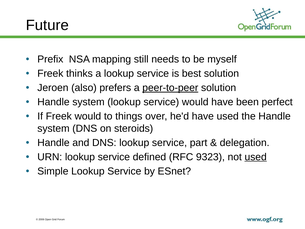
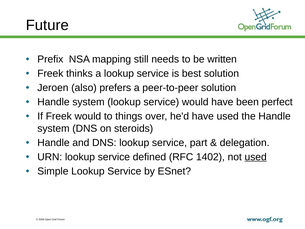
myself: myself -> written (222, 59)
peer-to-peer underline: present -> none (170, 88)
9323: 9323 -> 1402 (210, 157)
